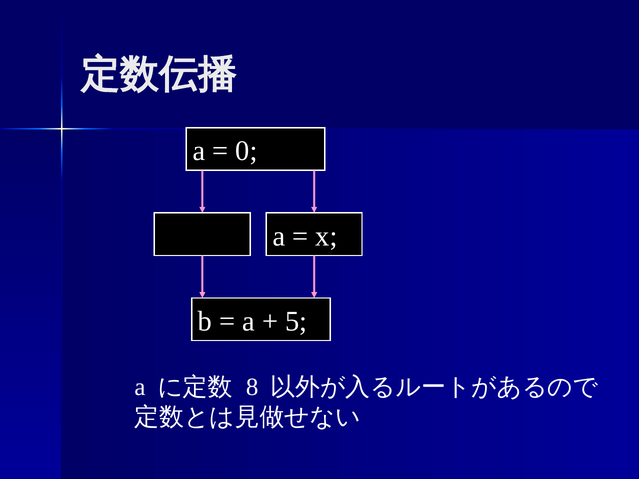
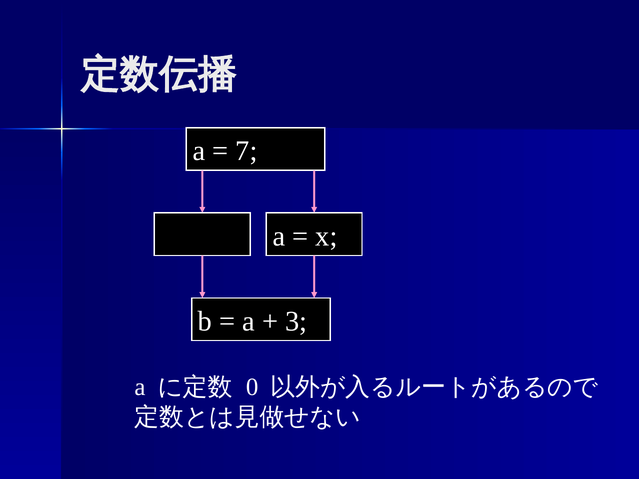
0: 0 -> 7 (246, 151)
5: 5 -> 3 (296, 321)
8: 8 -> 0 (252, 387)
